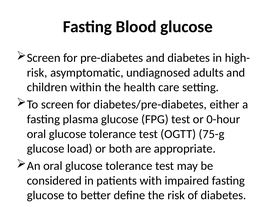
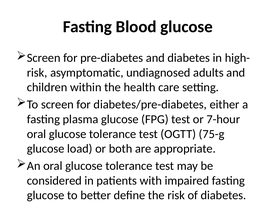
0-hour: 0-hour -> 7-hour (223, 119)
